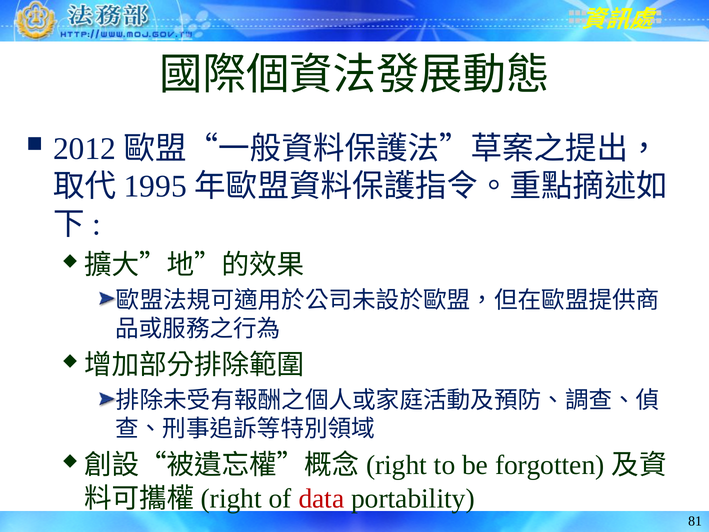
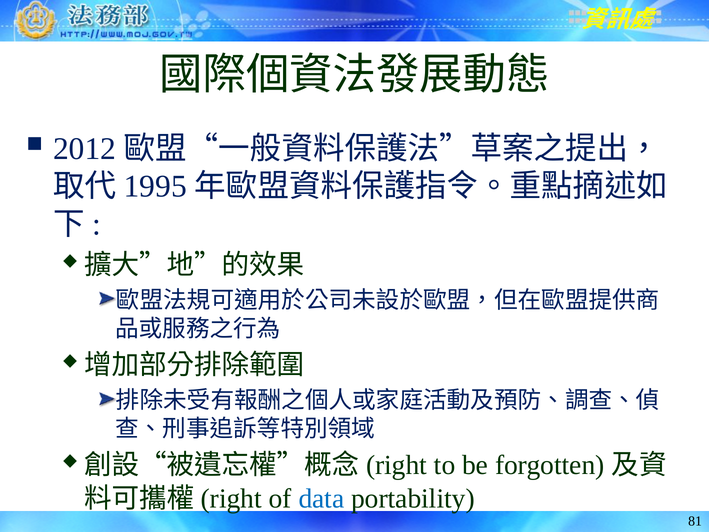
data colour: red -> blue (321, 498)
